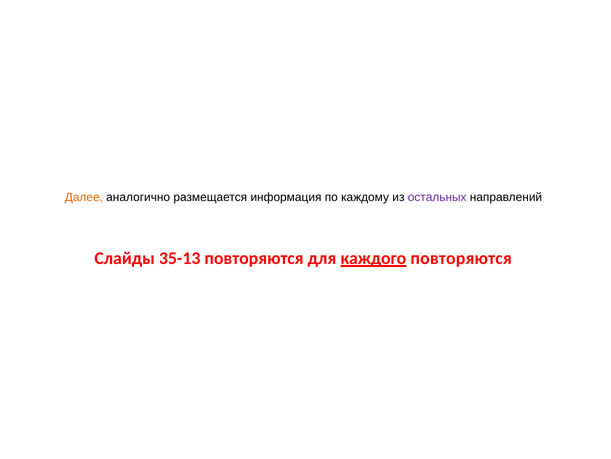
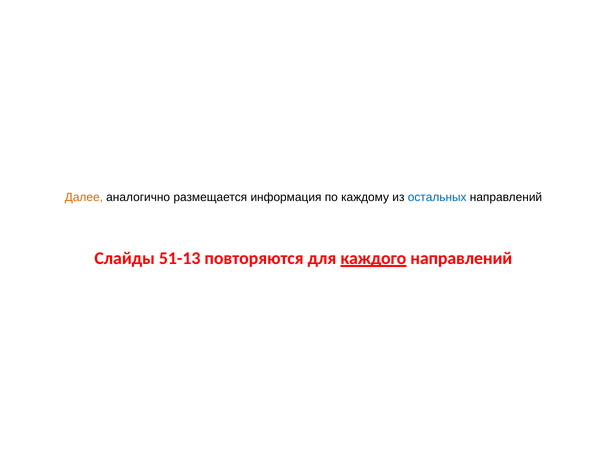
остальных colour: purple -> blue (437, 197)
35-13: 35-13 -> 51-13 (180, 258)
каждого повторяются: повторяются -> направлений (461, 258)
